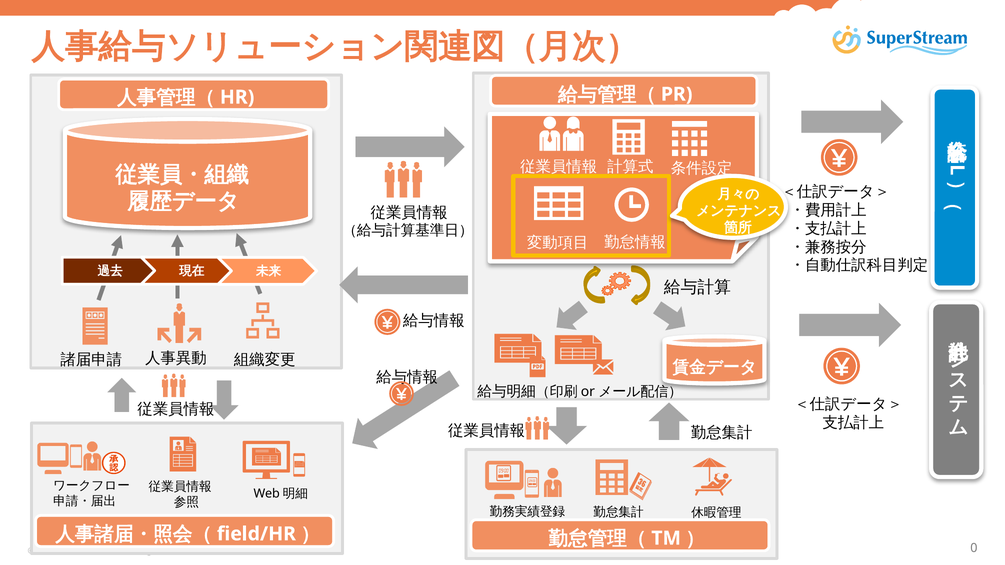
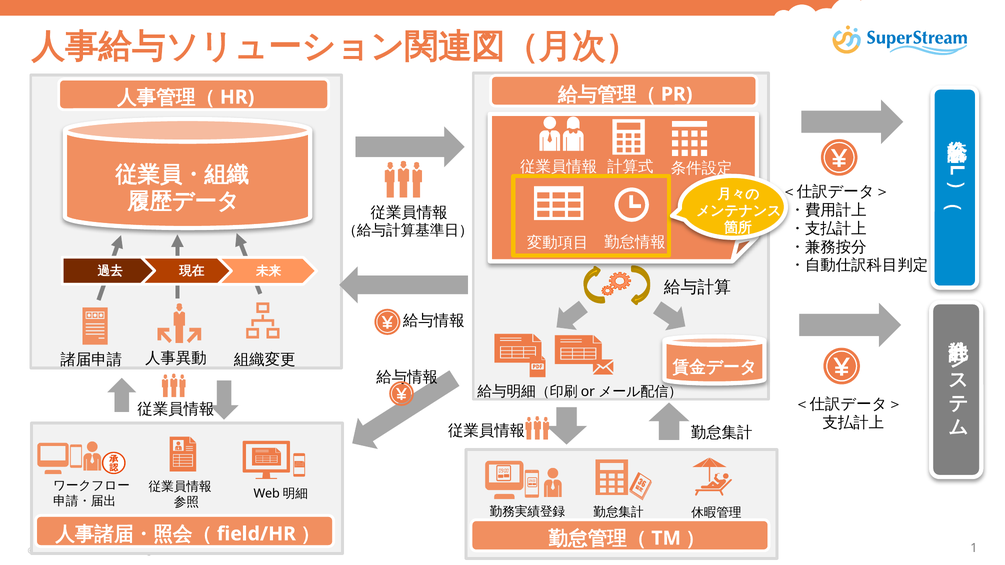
0: 0 -> 1 (974, 548)
